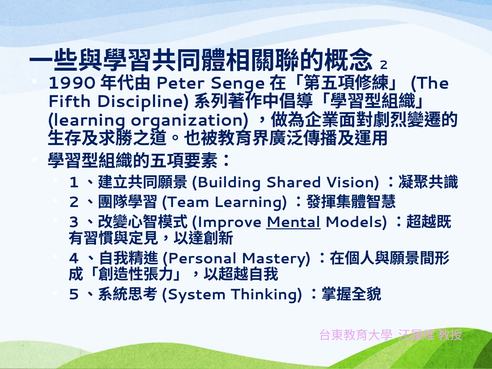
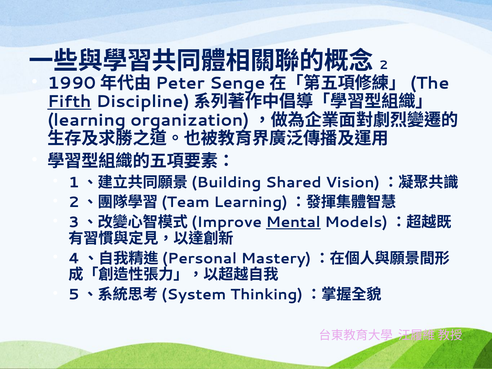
Fifth underline: none -> present (69, 102)
